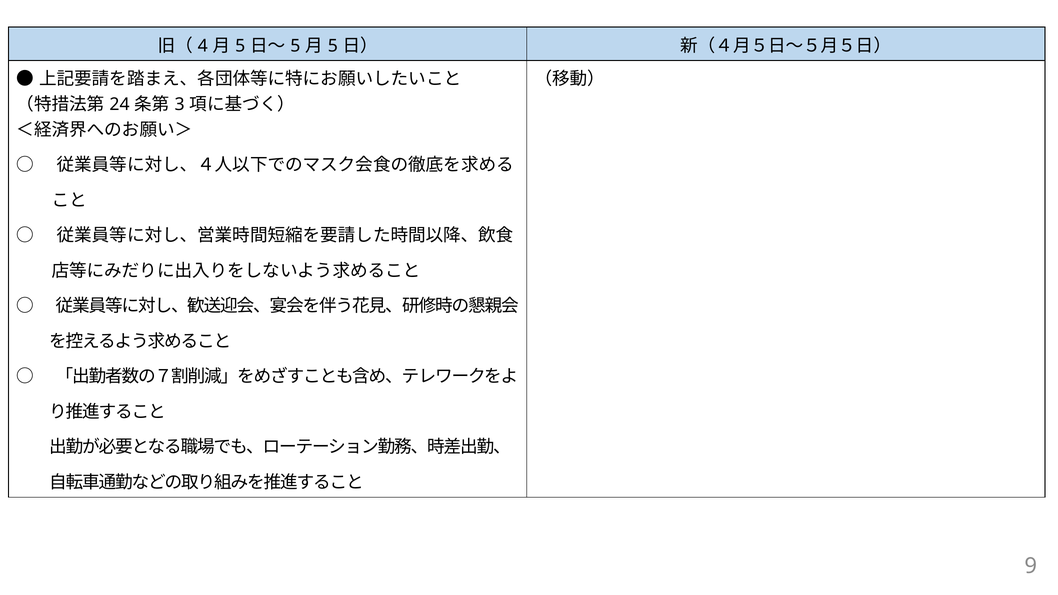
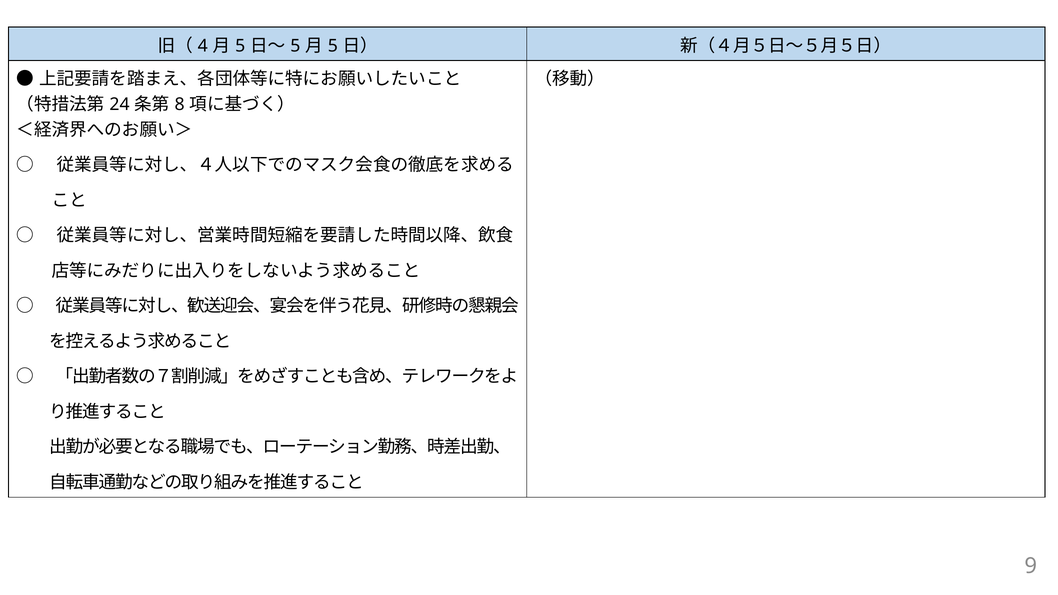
3: 3 -> 8 (180, 104)
